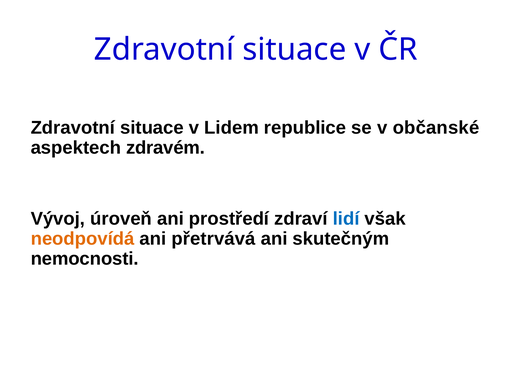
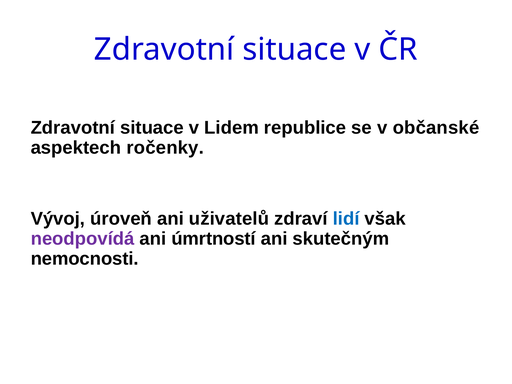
zdravém: zdravém -> ročenky (165, 148)
prostředí: prostředí -> uživatelů (229, 219)
neodpovídá colour: orange -> purple (83, 239)
přetrvává: přetrvává -> úmrtností (214, 239)
